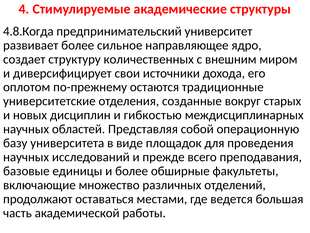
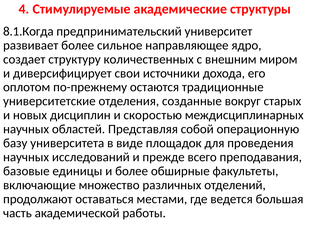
4.8.Когда: 4.8.Когда -> 8.1.Когда (28, 31)
гибкостью: гибкостью -> скоростью (153, 115)
